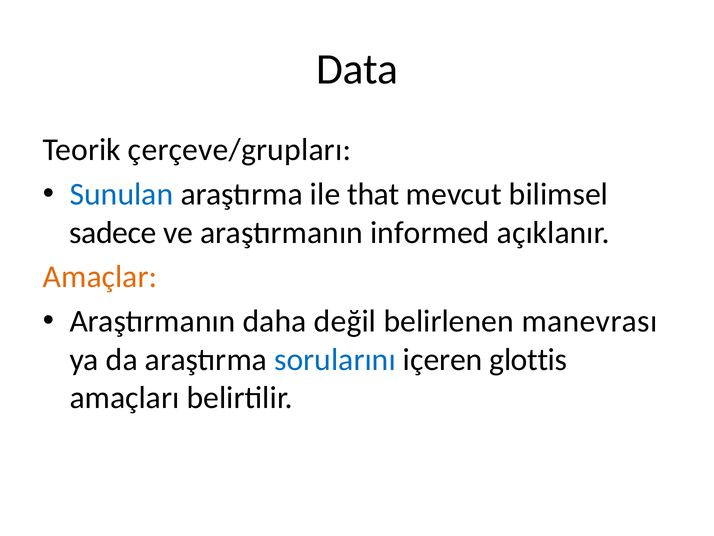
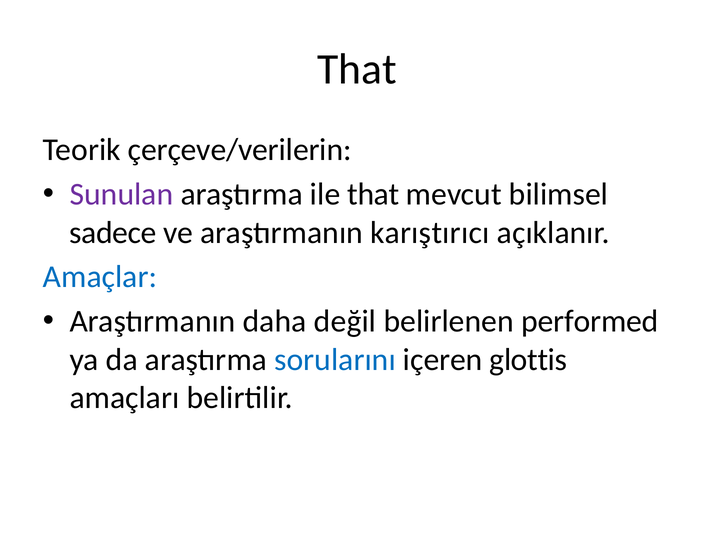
Data: Data -> That (357, 69)
çerçeve/grupları: çerçeve/grupları -> çerçeve/verilerin (240, 150)
Sunulan colour: blue -> purple (121, 194)
informed: informed -> karıştırıcı (430, 232)
Amaçlar colour: orange -> blue (100, 277)
manevrası: manevrası -> performed (590, 321)
